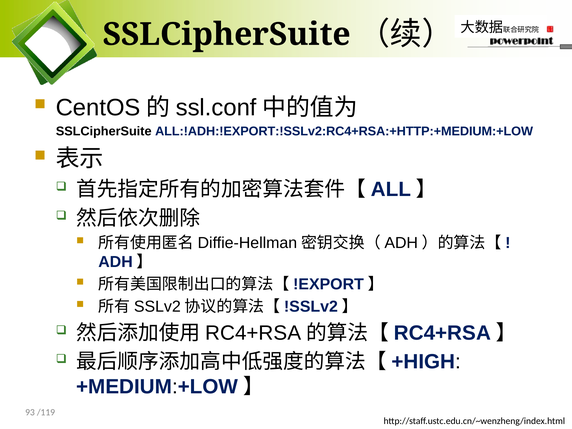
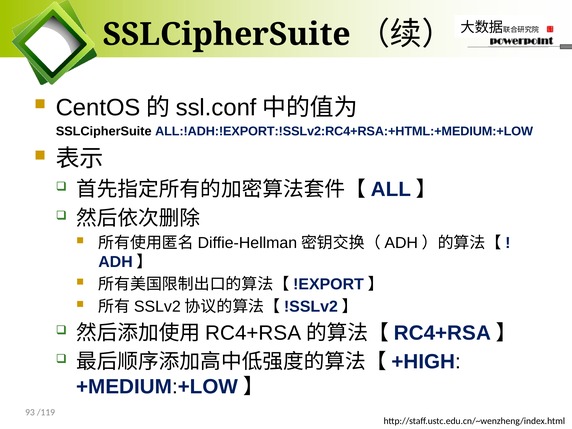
ALL:!ADH:!EXPORT:!SSLv2:RC4+RSA:+HTTP:+MEDIUM:+LOW: ALL:!ADH:!EXPORT:!SSLv2:RC4+RSA:+HTTP:+MEDIUM:+LOW -> ALL:!ADH:!EXPORT:!SSLv2:RC4+RSA:+HTML:+MEDIUM:+LOW (344, 131)
